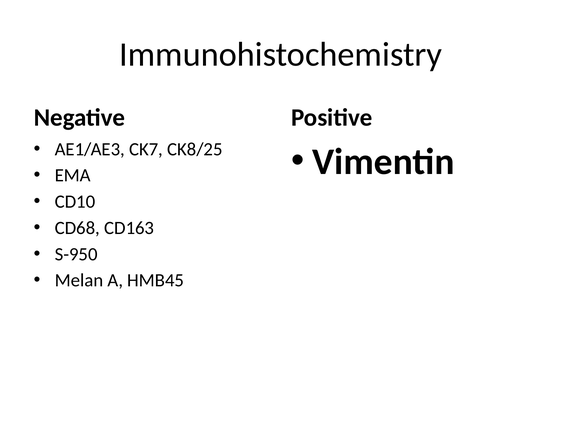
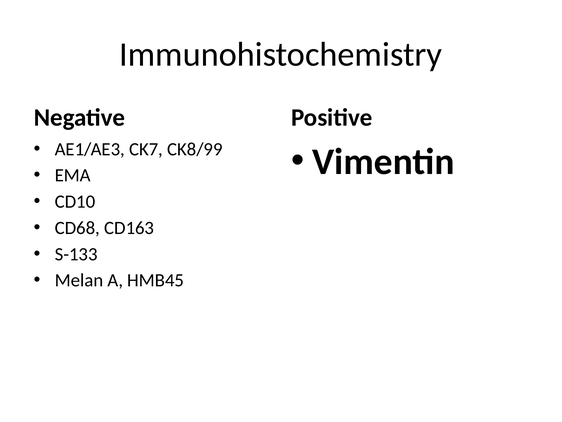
CK8/25: CK8/25 -> CK8/99 (195, 149)
S-950: S-950 -> S-133 (76, 254)
